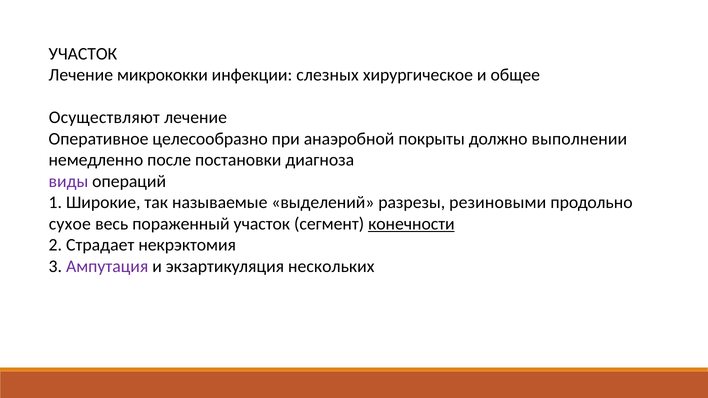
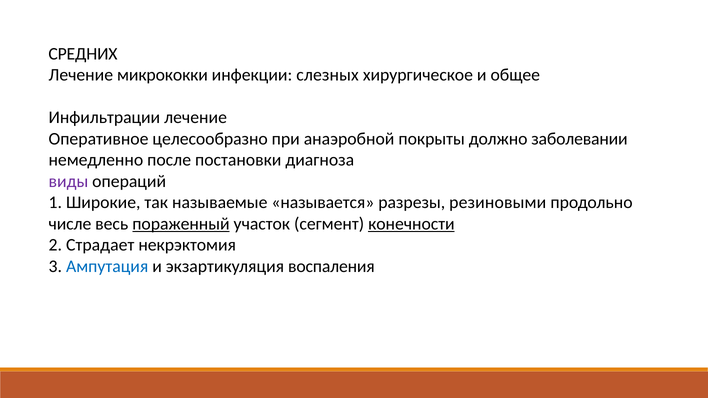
УЧАСТОК: УЧАСТОК -> СРЕДНИХ (83, 54)
Осуществляют: Осуществляют -> Инфильтрации (104, 118)
выполнении: выполнении -> заболевании (579, 139)
выделений: выделений -> называется (323, 203)
сухое: сухое -> числе (70, 224)
пораженный underline: none -> present (181, 224)
Ампутация colour: purple -> blue (107, 266)
нескольких: нескольких -> воспаления (331, 266)
